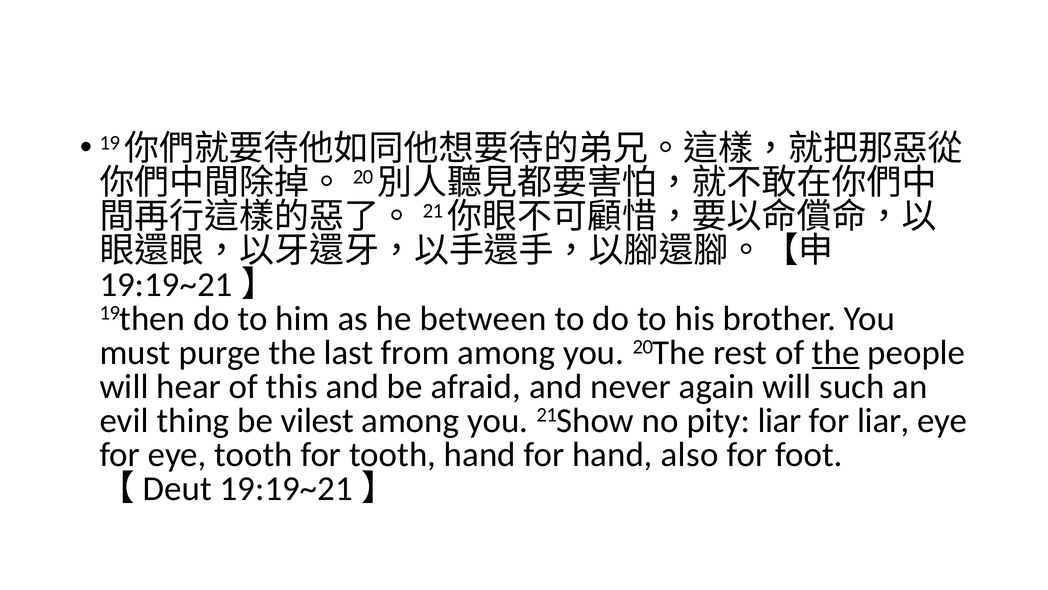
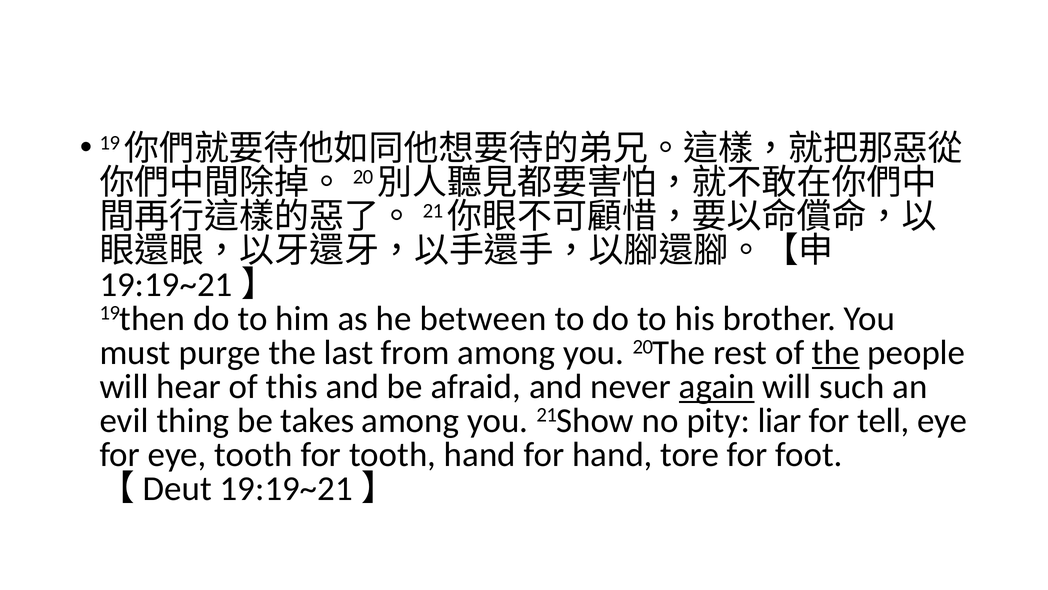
again underline: none -> present (717, 386)
vilest: vilest -> takes (317, 420)
for liar: liar -> tell (883, 420)
also: also -> tore (690, 454)
